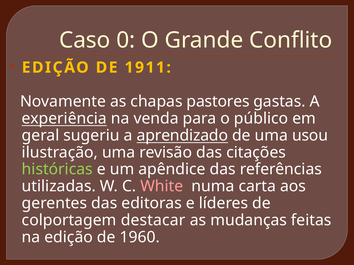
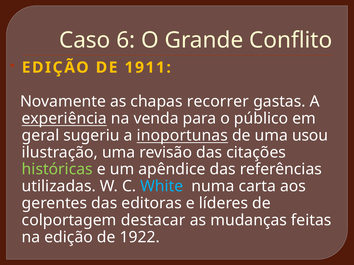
0: 0 -> 6 (126, 40)
pastores: pastores -> recorrer (218, 102)
aprendizado: aprendizado -> inoportunas (182, 136)
White colour: pink -> light blue (162, 187)
1960: 1960 -> 1922 (140, 238)
